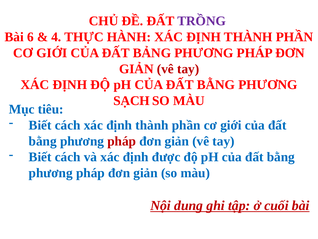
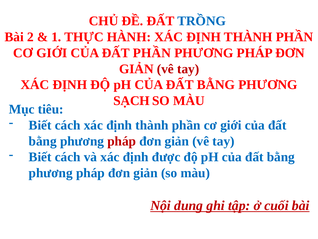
TRỒNG colour: purple -> blue (202, 21)
6: 6 -> 2 (30, 37)
4: 4 -> 1 (56, 37)
ĐẤT BẢNG: BẢNG -> PHẦN (152, 53)
